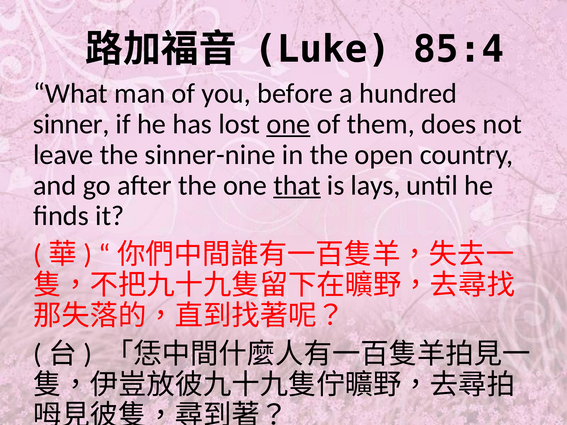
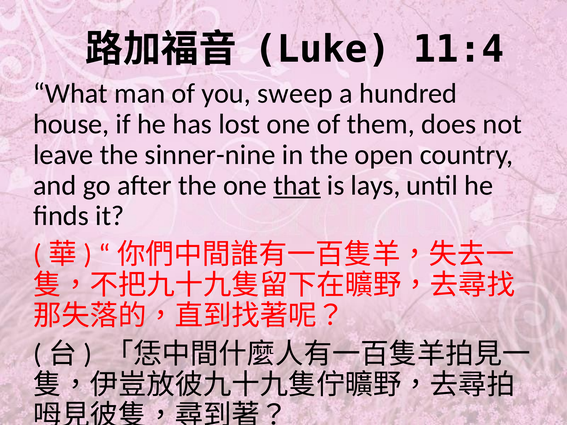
85:4: 85:4 -> 11:4 (459, 49)
before: before -> sweep (295, 94)
sinner: sinner -> house (71, 124)
one underline: present -> none (288, 124)
